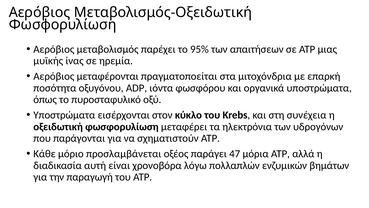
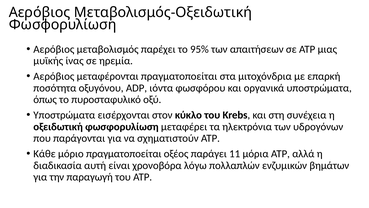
μόριο προσλαμβάνεται: προσλαμβάνεται -> πραγματοποείται (124, 153)
47: 47 -> 11 (235, 153)
